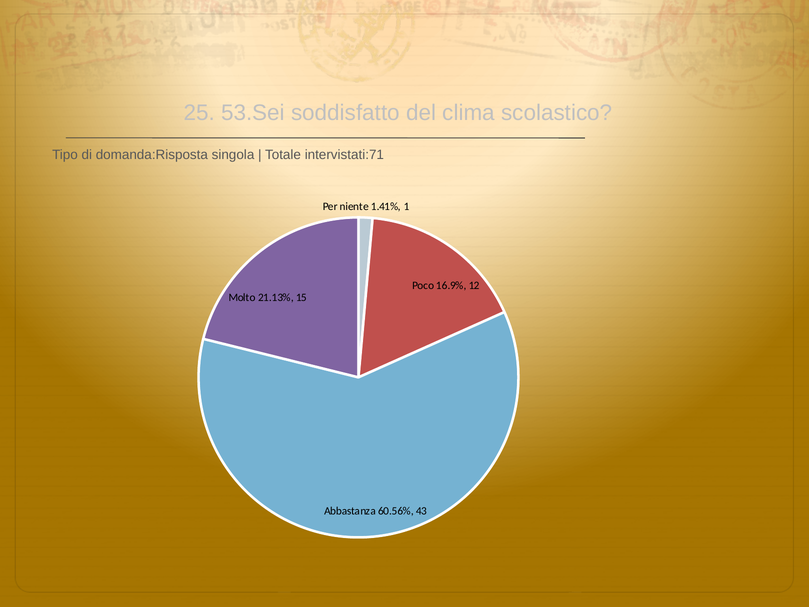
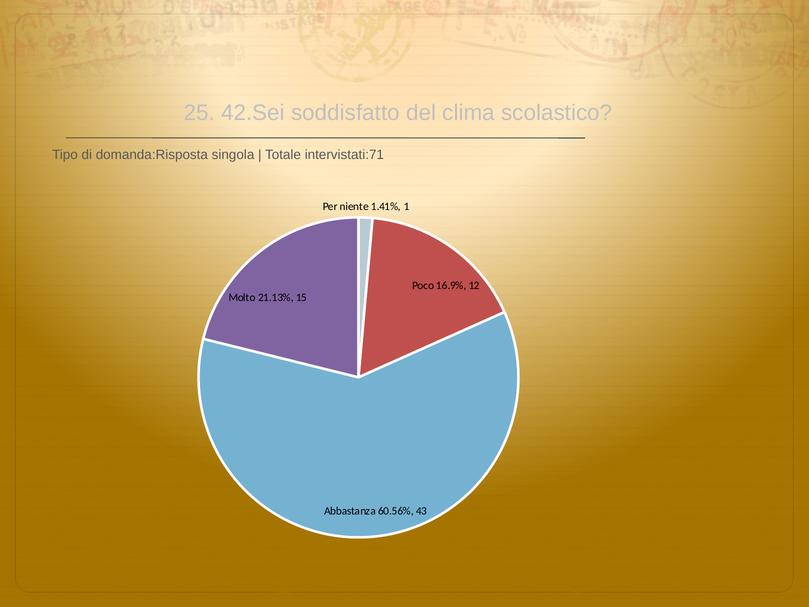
53.Sei: 53.Sei -> 42.Sei (253, 113)
